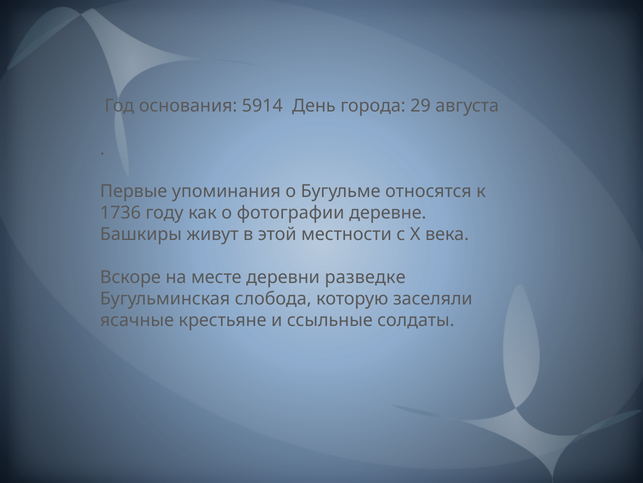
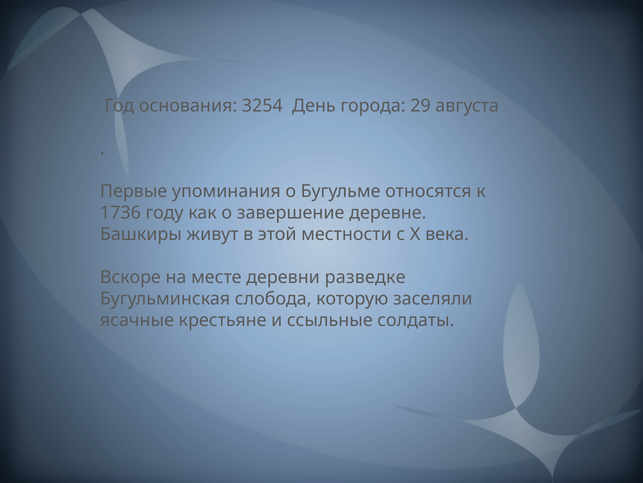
5914: 5914 -> 3254 (262, 106)
фотографии: фотографии -> завершение (291, 213)
